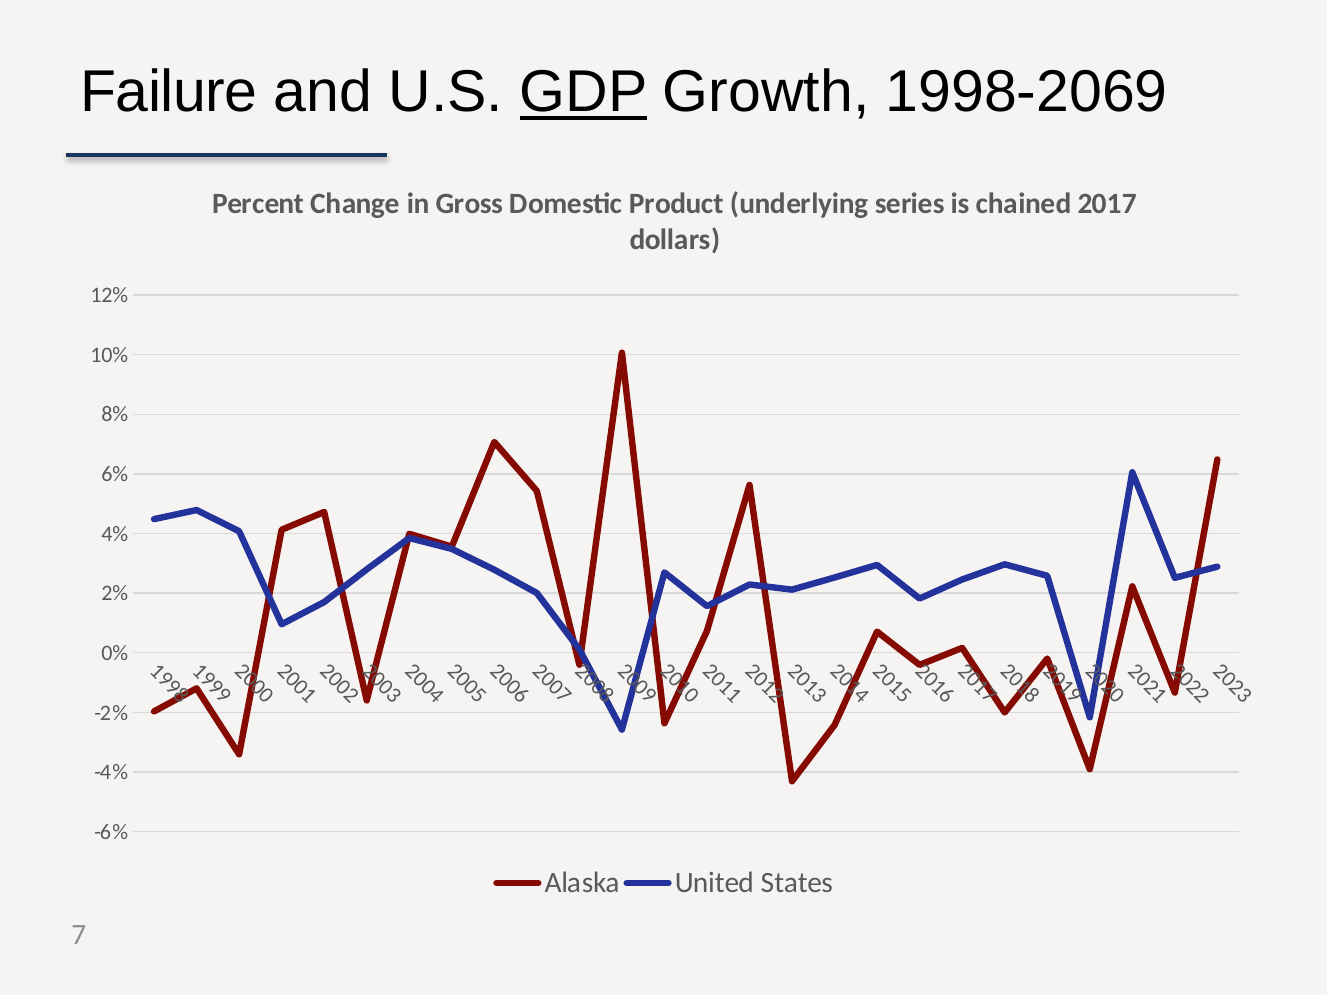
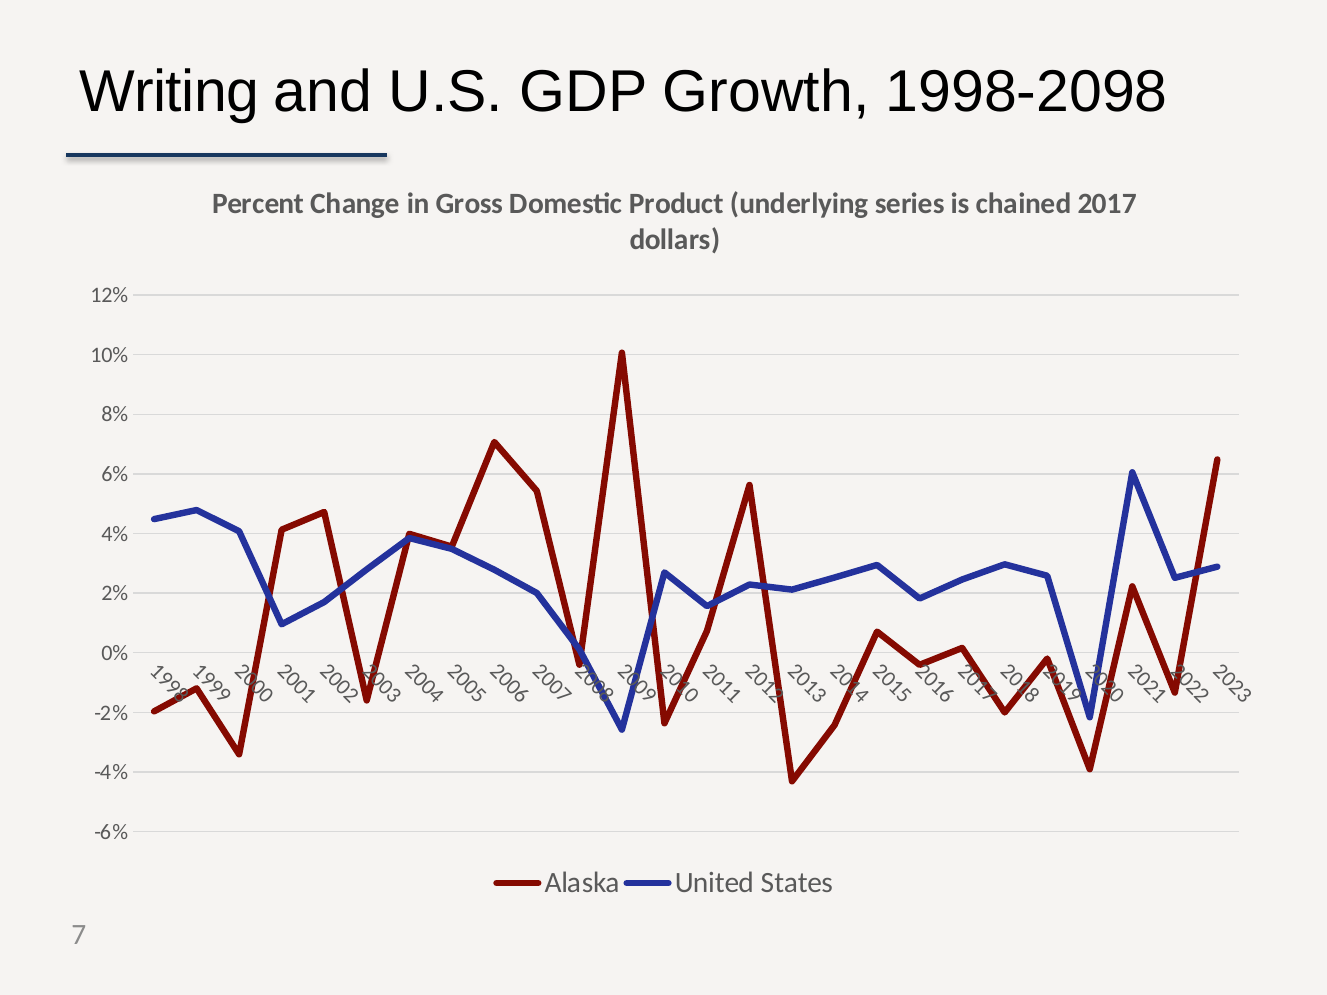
Failure: Failure -> Writing (169, 92)
GDP underline: present -> none (584, 92)
1998-2069: 1998-2069 -> 1998-2098 (1027, 92)
